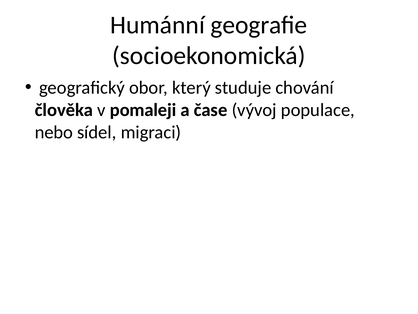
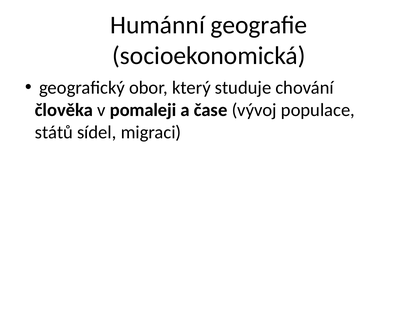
nebo: nebo -> států (54, 132)
